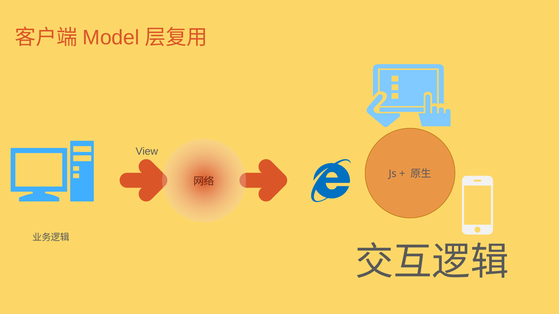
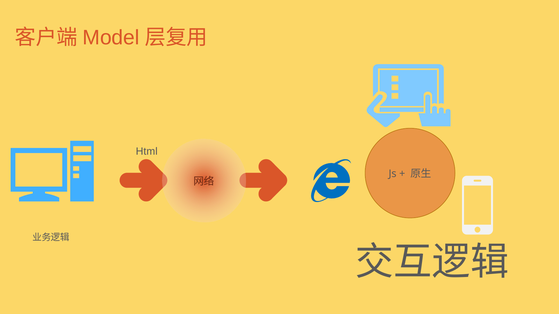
View: View -> Html (147, 152)
